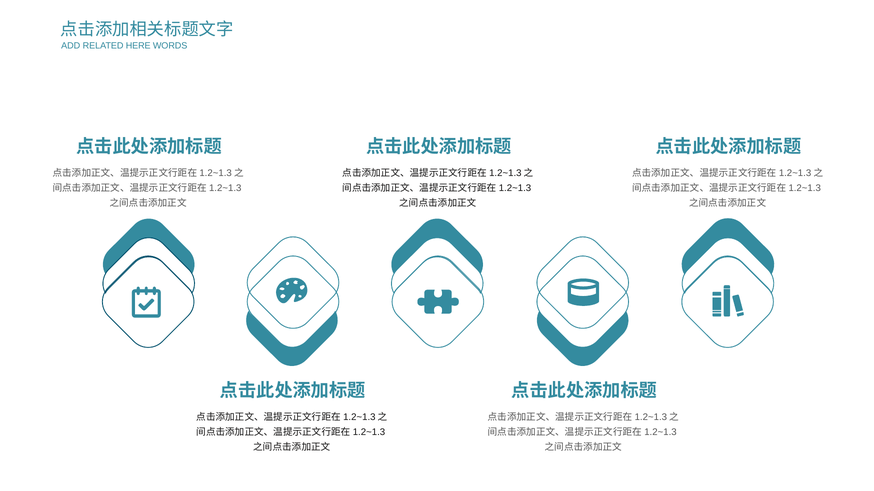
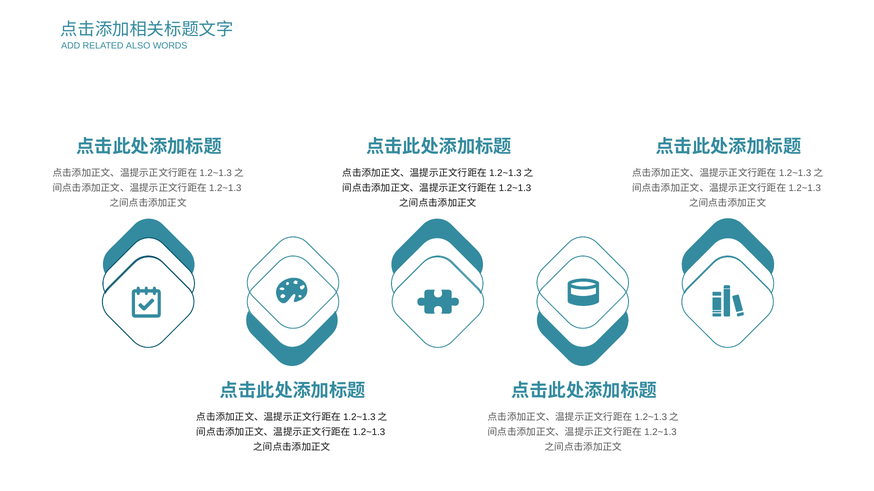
HERE: HERE -> ALSO (138, 46)
